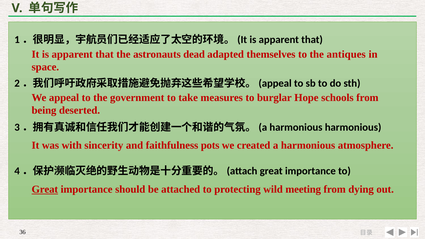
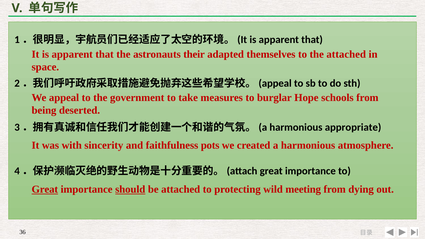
dead: dead -> their (194, 54)
the antiques: antiques -> attached (346, 54)
harmonious harmonious: harmonious -> appropriate (353, 127)
should underline: none -> present (130, 189)
